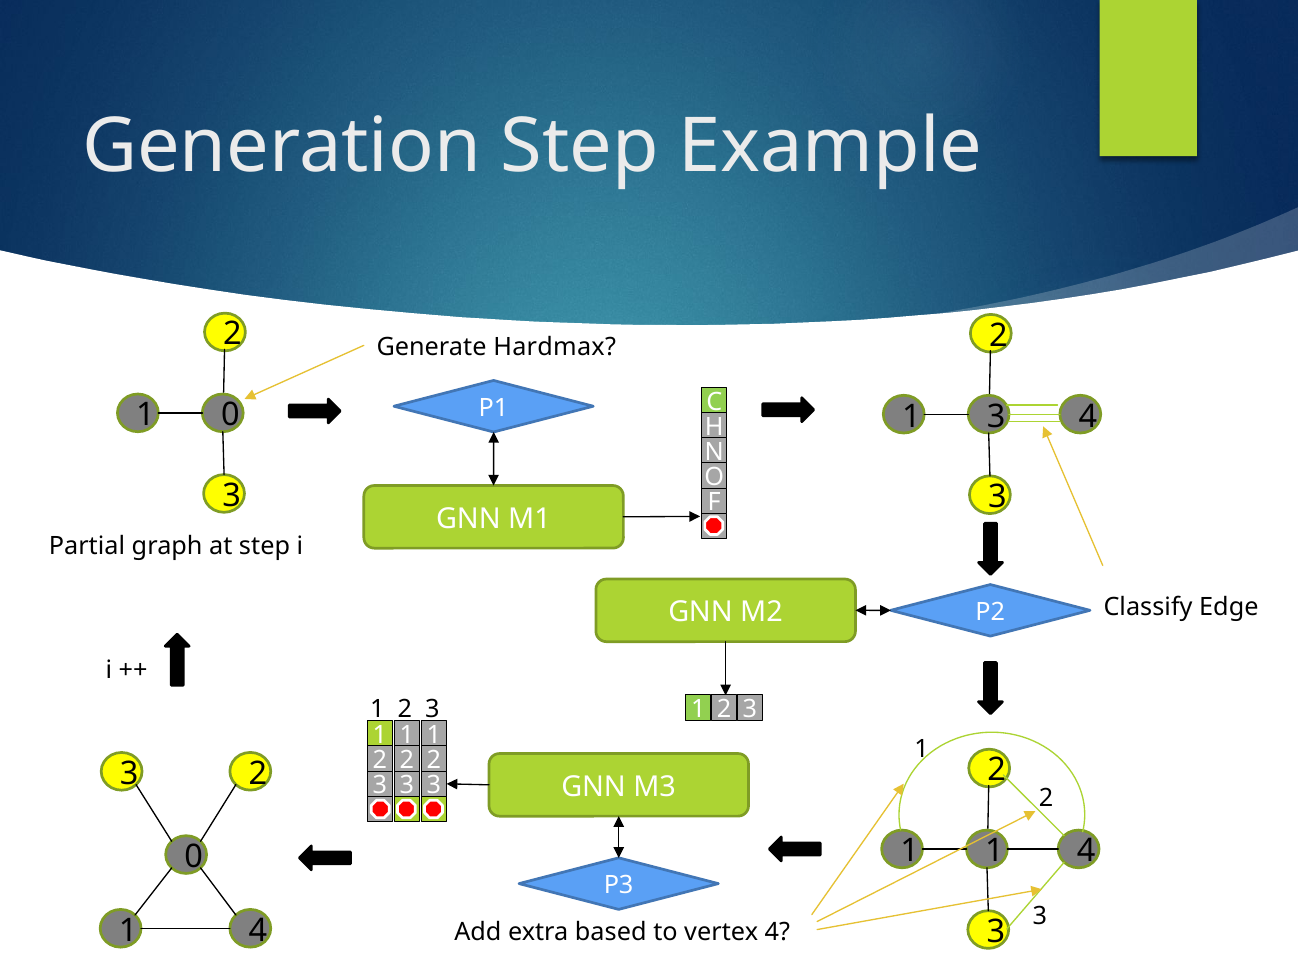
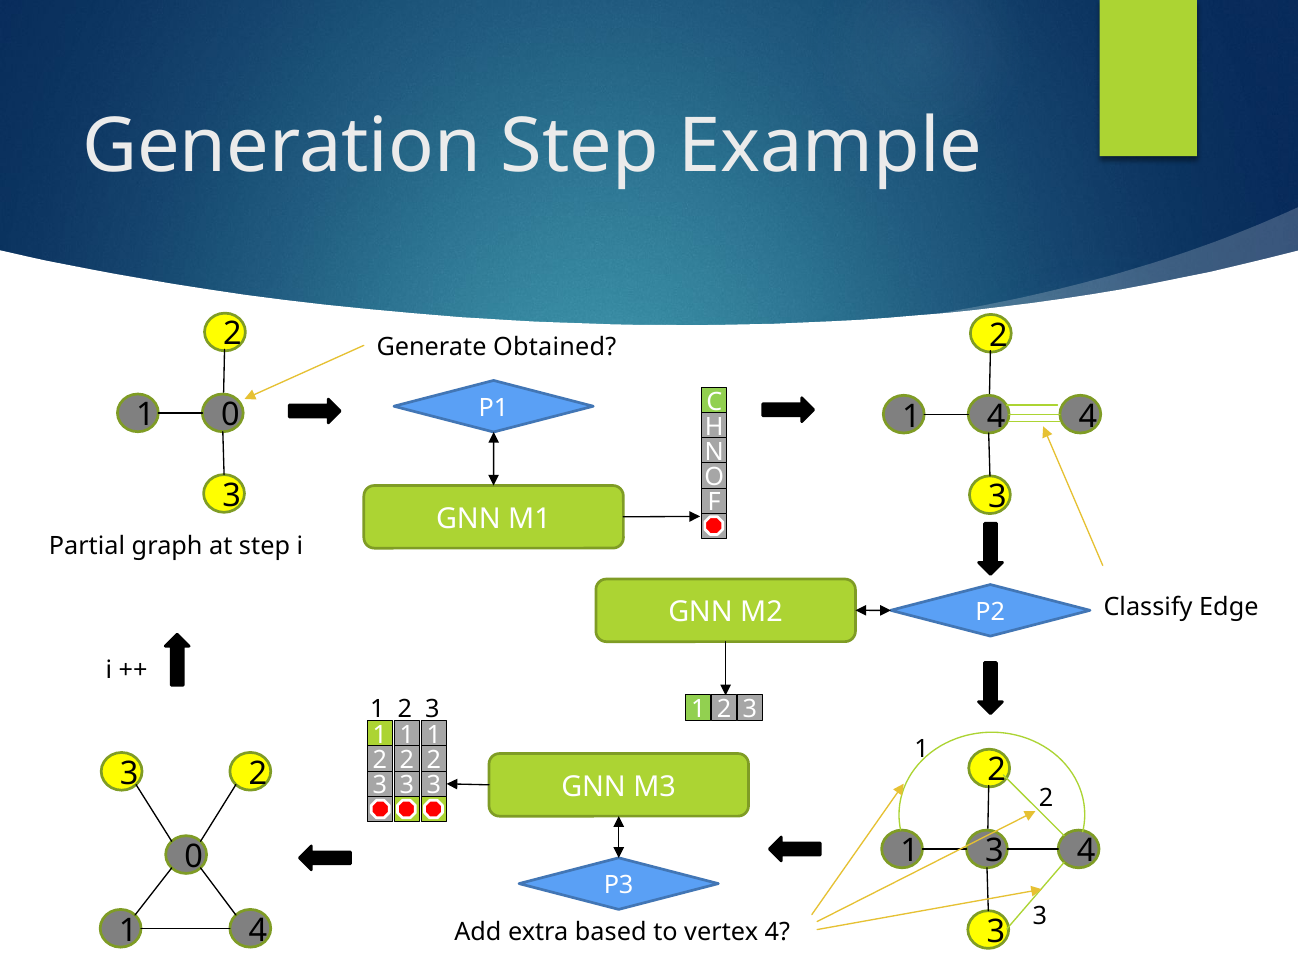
Hardmax: Hardmax -> Obtained (555, 347)
1 3: 3 -> 4 (996, 416)
1 1: 1 -> 3 (994, 851)
